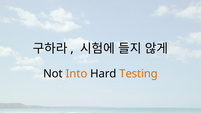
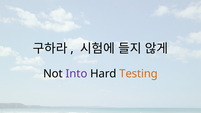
Into colour: orange -> purple (76, 74)
